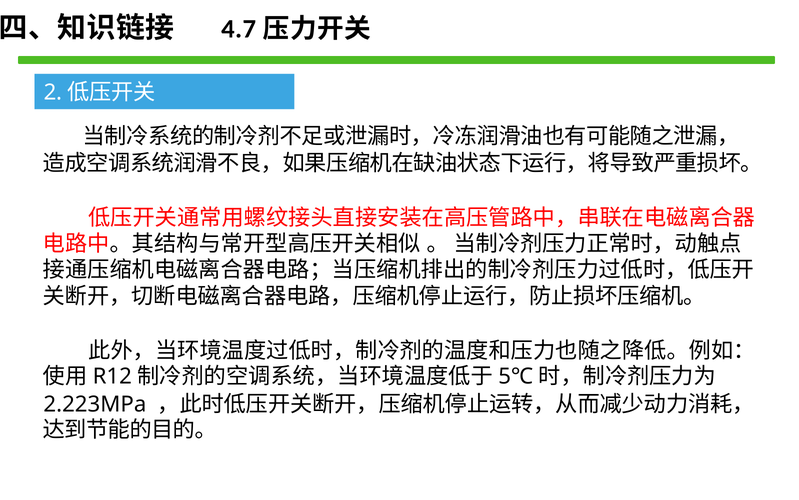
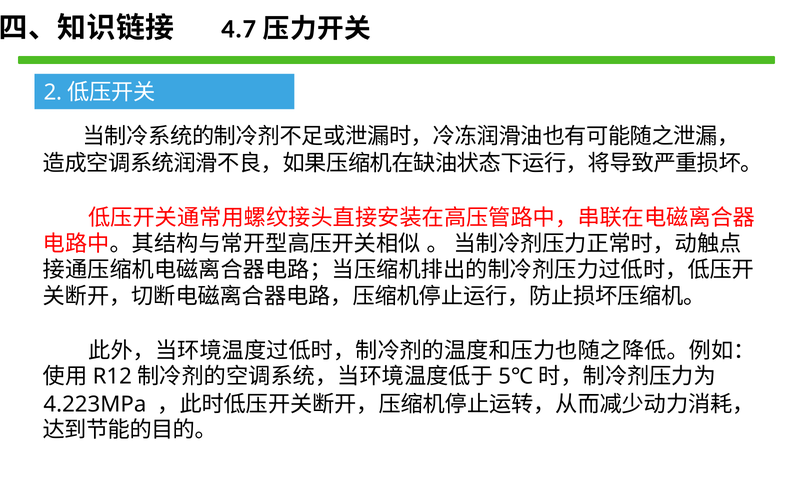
2.223MPa: 2.223MPa -> 4.223MPa (95, 404)
